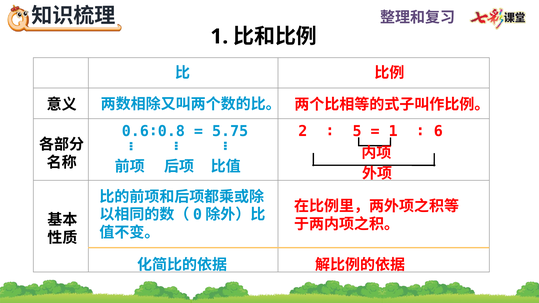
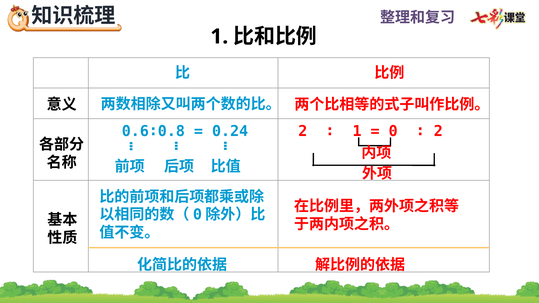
5.75: 5.75 -> 0.24 (230, 131)
5: 5 -> 1 (357, 131)
1: 1 -> 0 (393, 131)
6: 6 -> 2 (438, 131)
